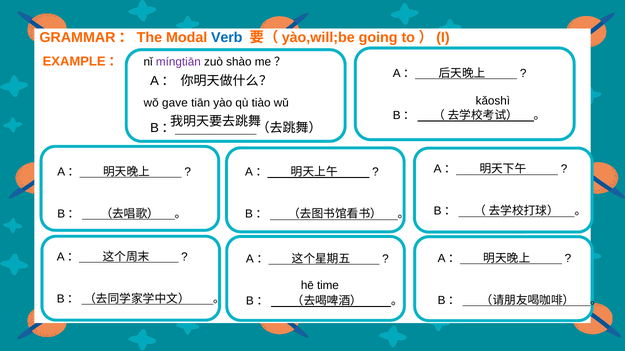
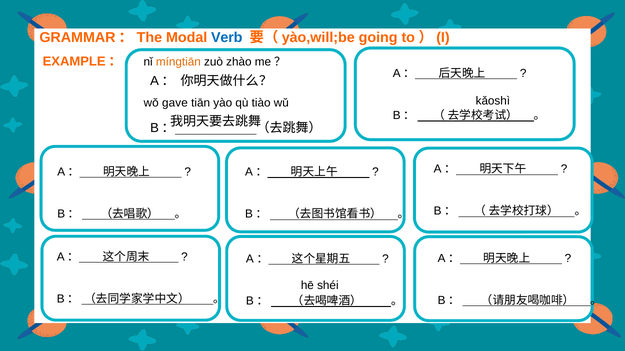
míngtiān colour: purple -> orange (178, 62)
shào: shào -> zhào (239, 62)
time: time -> shéi (328, 286)
